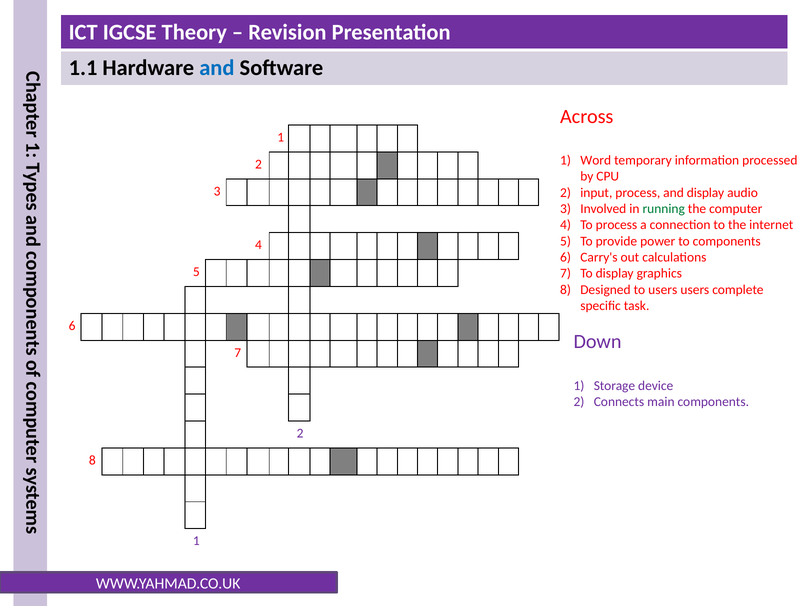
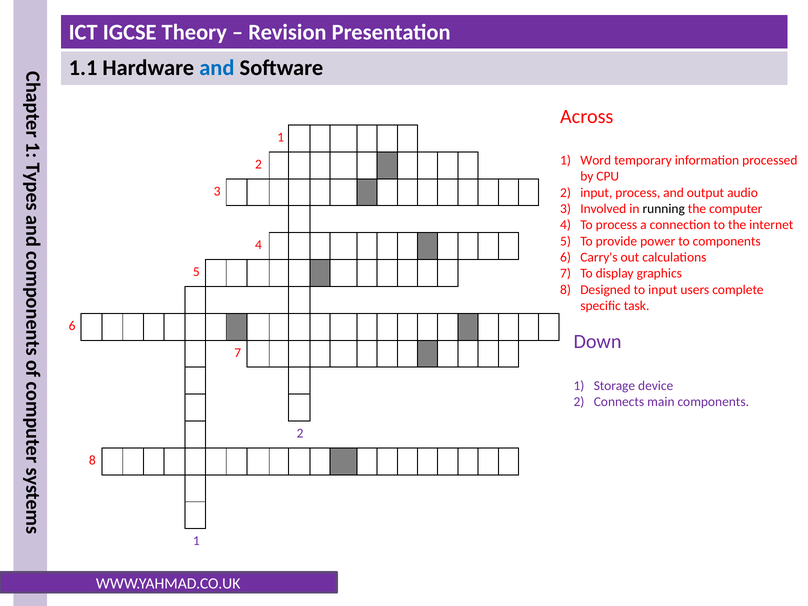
and display: display -> output (705, 193)
running colour: green -> black (664, 209)
to users: users -> input (663, 290)
